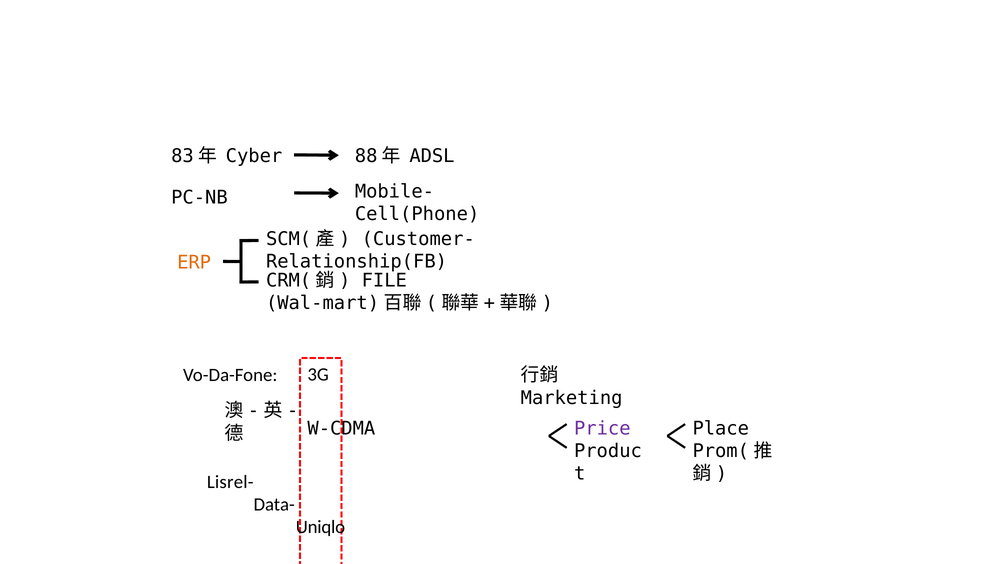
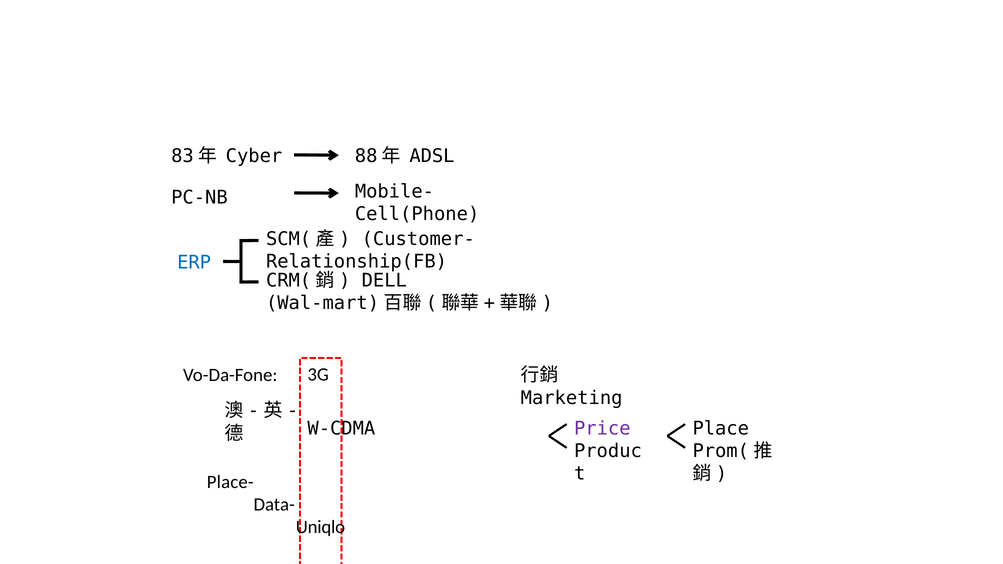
ERP colour: orange -> blue (194, 263)
FILE: FILE -> DELL (384, 281)
Lisrel-: Lisrel- -> Place- (230, 482)
